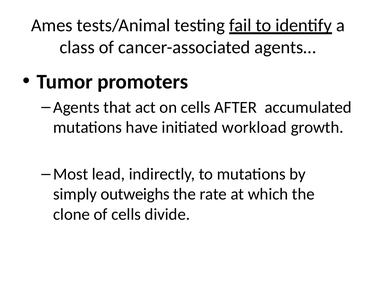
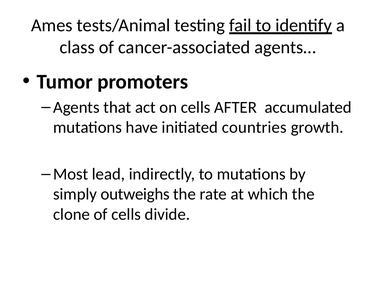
workload: workload -> countries (254, 127)
